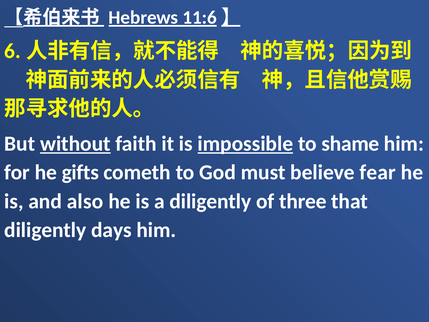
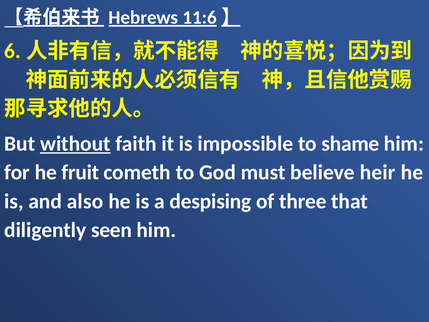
impossible underline: present -> none (245, 144)
gifts: gifts -> fruit (80, 172)
fear: fear -> heir (378, 172)
a diligently: diligently -> despising (210, 201)
days: days -> seen (111, 230)
